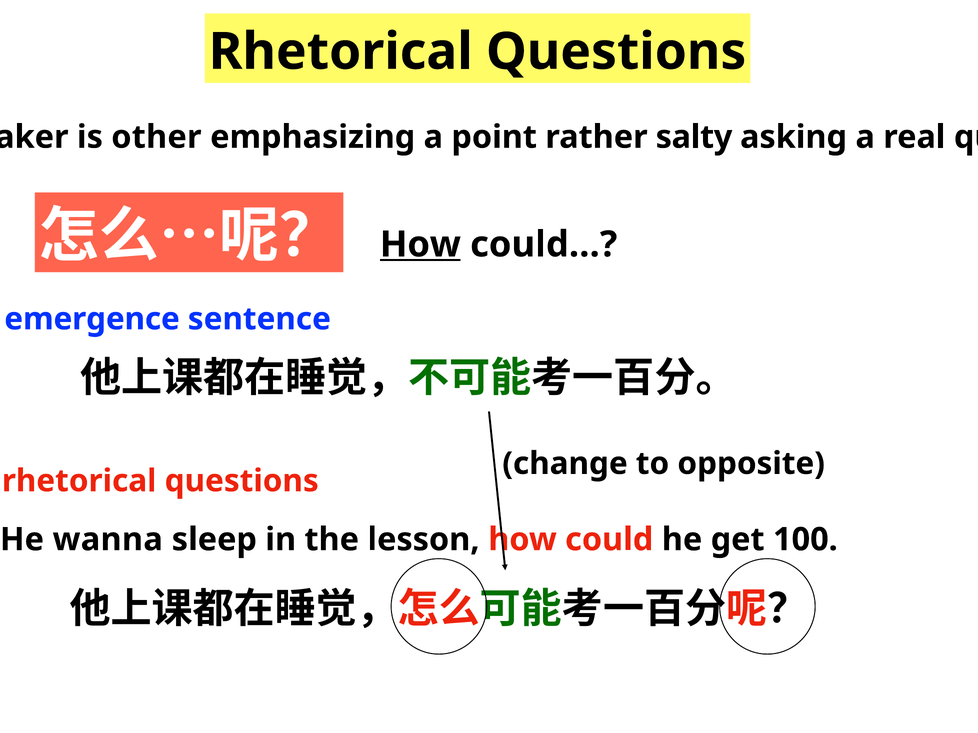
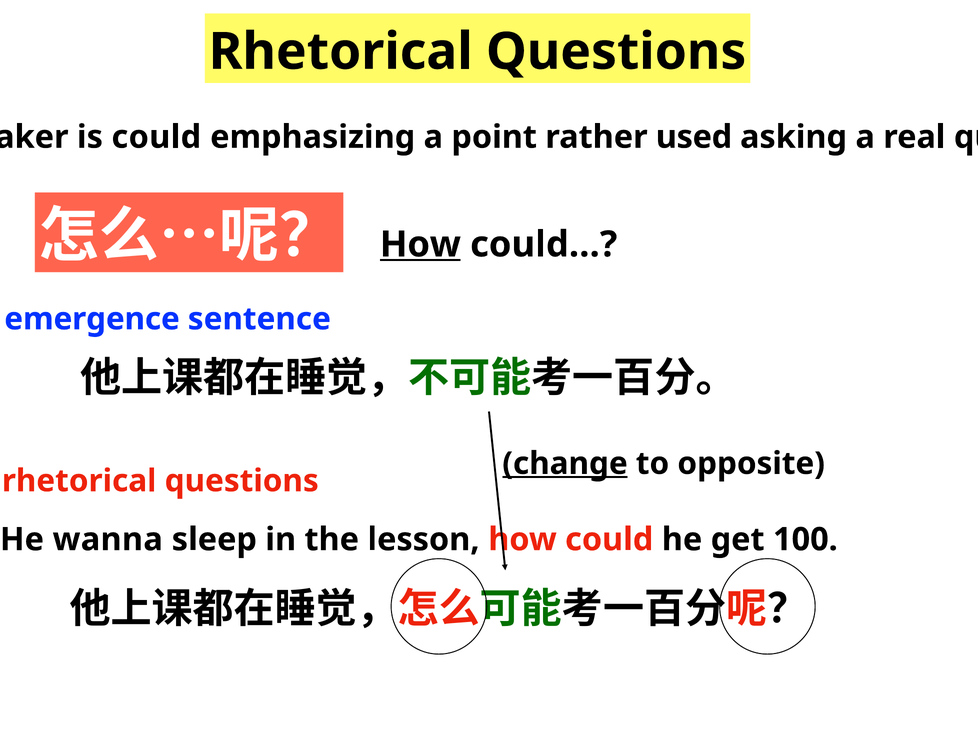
is other: other -> could (156, 137)
salty: salty -> used (694, 137)
change underline: none -> present (565, 464)
